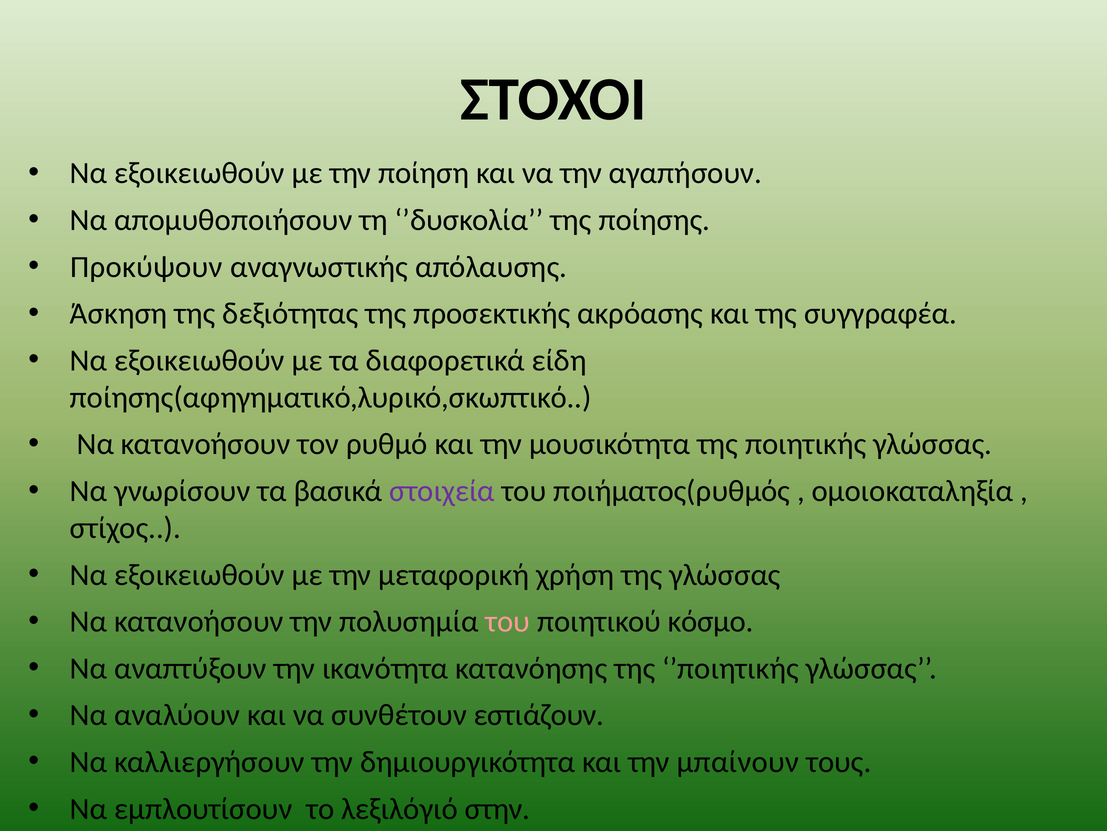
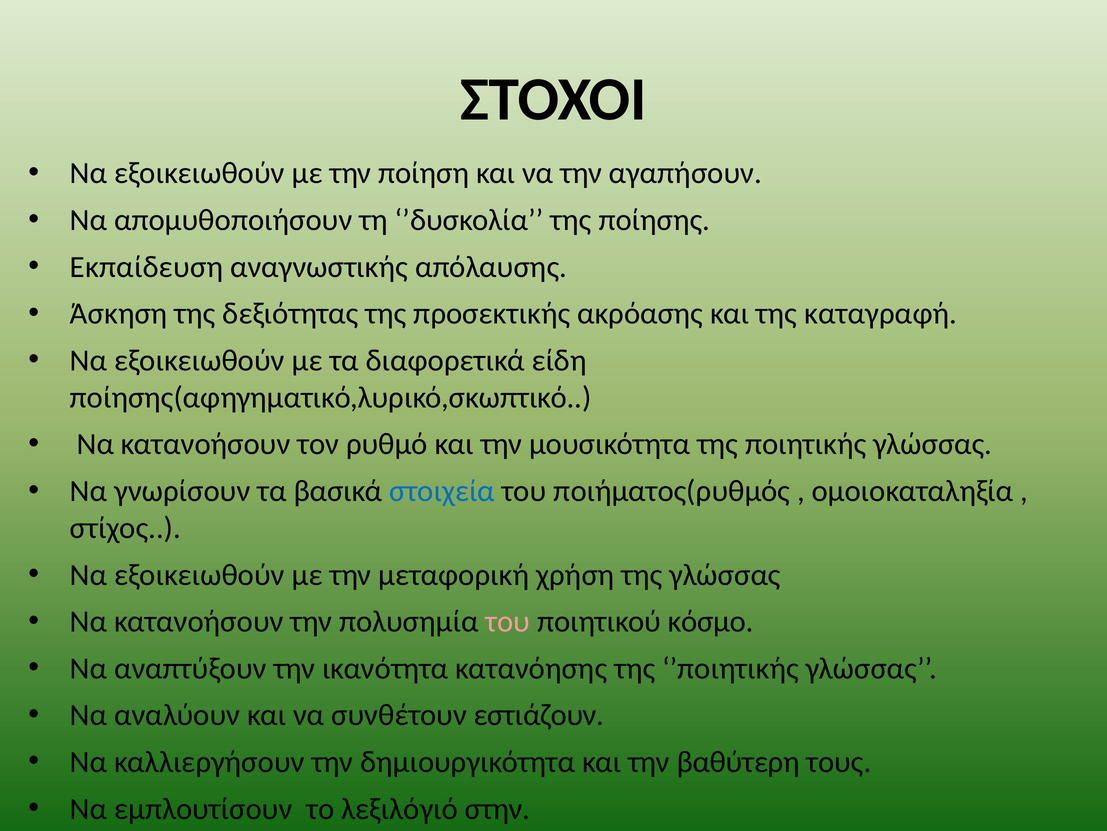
Προκύψουν: Προκύψουν -> Εκπαίδευση (146, 267)
συγγραφέα: συγγραφέα -> καταγραφή (881, 313)
στοιχεία colour: purple -> blue (442, 491)
μπαίνουν: μπαίνουν -> βαθύτερη (738, 761)
